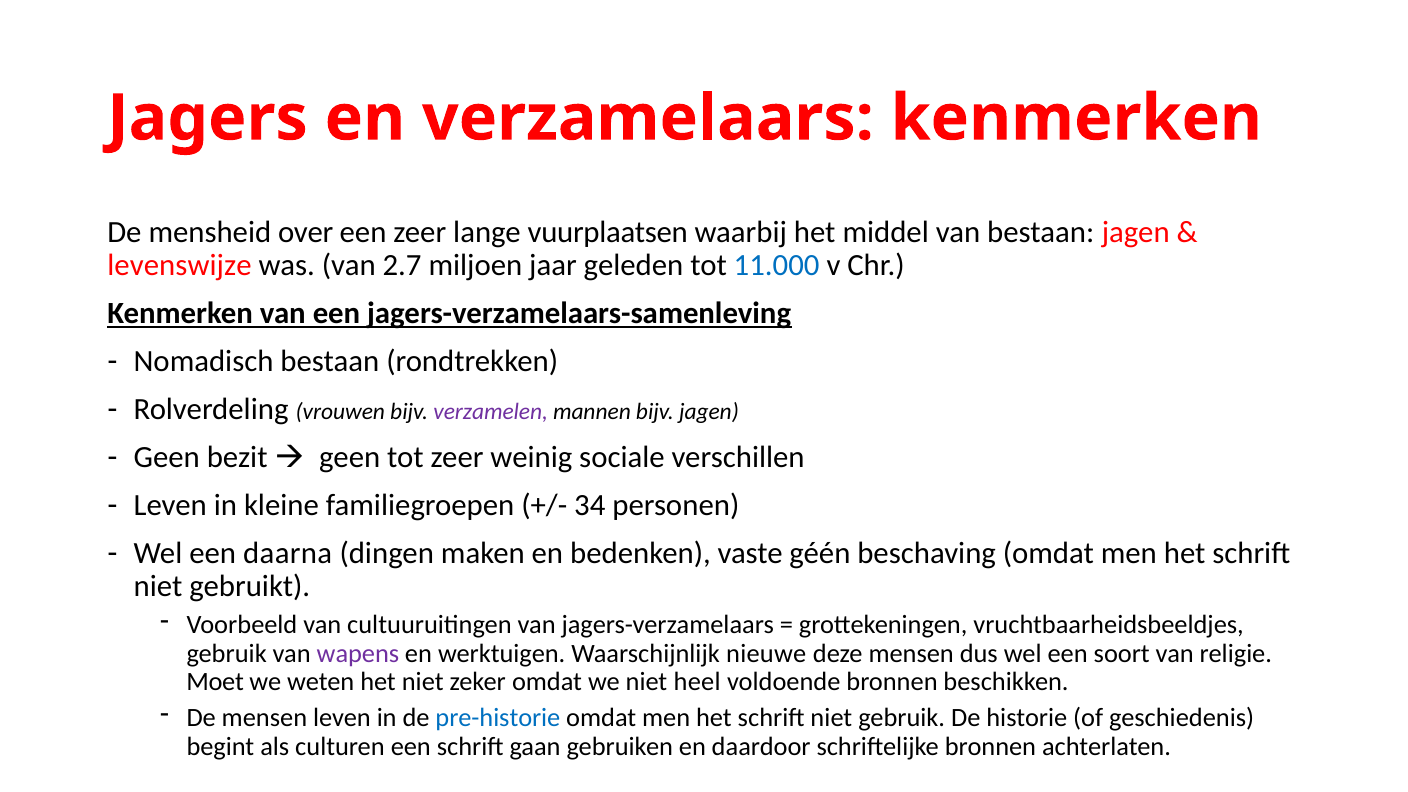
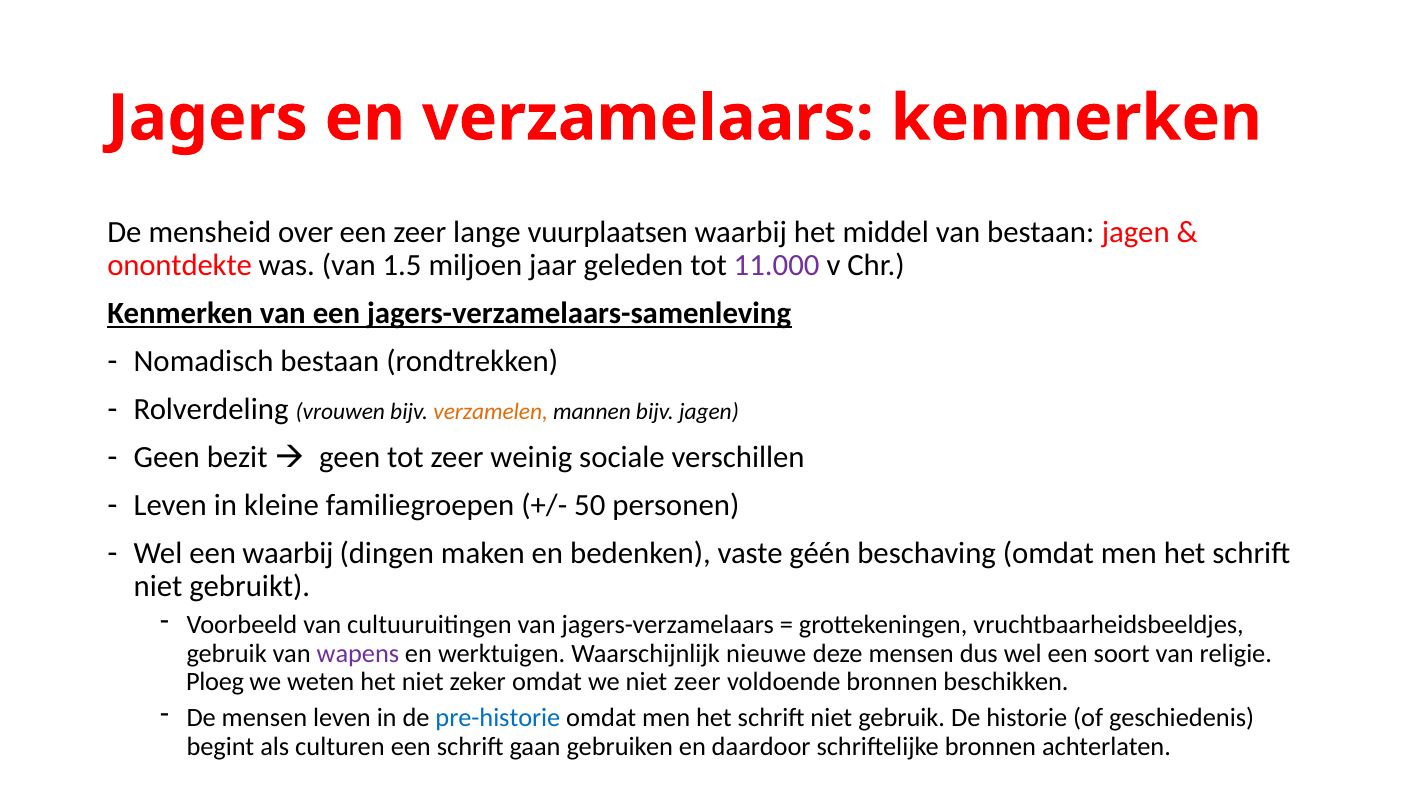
levenswijze: levenswijze -> onontdekte (180, 266)
2.7: 2.7 -> 1.5 (402, 266)
11.000 colour: blue -> purple (777, 266)
verzamelen colour: purple -> orange (491, 412)
34: 34 -> 50 (590, 505)
een daarna: daarna -> waarbij (288, 553)
Moet: Moet -> Ploeg (215, 682)
niet heel: heel -> zeer (697, 682)
